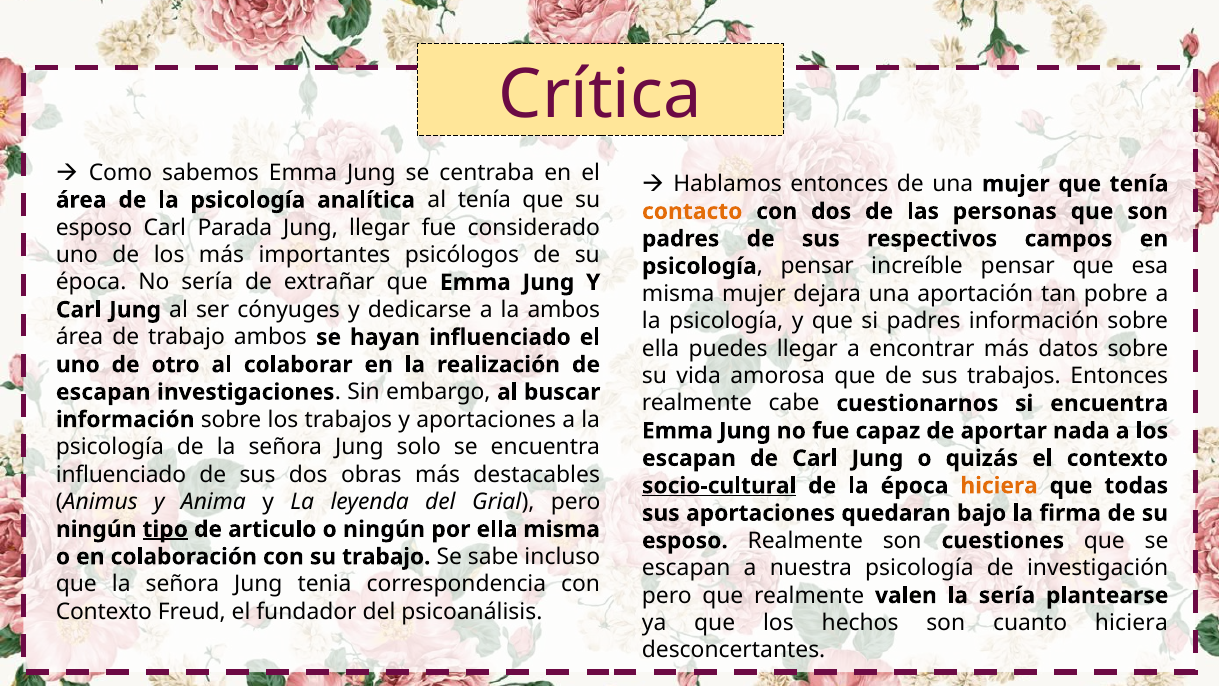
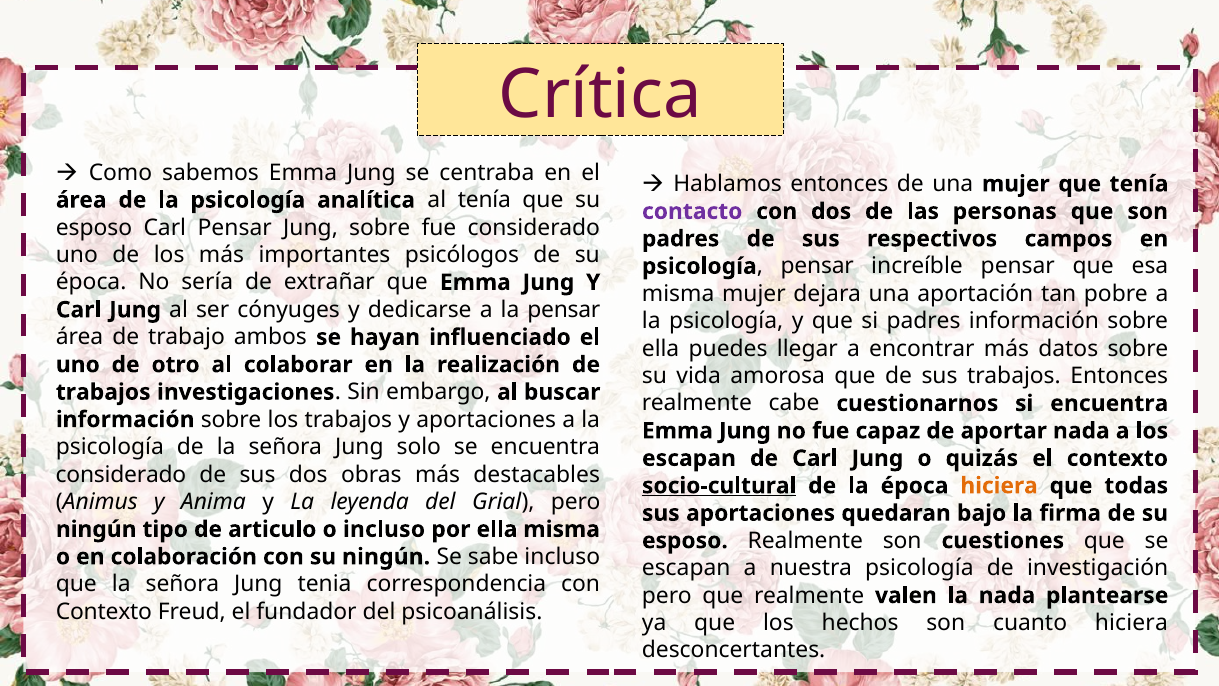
contacto colour: orange -> purple (692, 211)
Carl Parada: Parada -> Pensar (235, 227)
Jung llegar: llegar -> sobre (380, 227)
la ambos: ambos -> pensar (564, 310)
escapan: escapan -> trabajos (103, 392)
influenciado: influenciado -> considerado (121, 474)
tipo underline: present -> none (165, 529)
o ningún: ningún -> incluso (384, 529)
su trabajo: trabajo -> ningún (386, 557)
la sería: sería -> nada (1007, 595)
